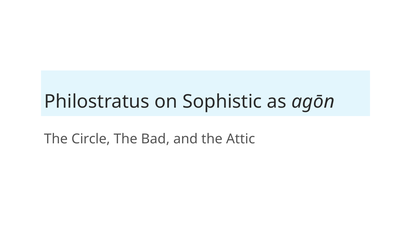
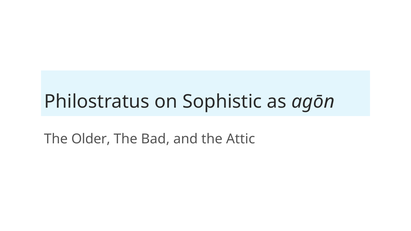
Circle: Circle -> Older (91, 139)
